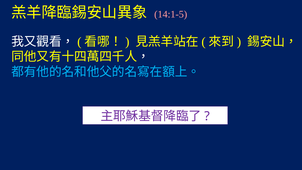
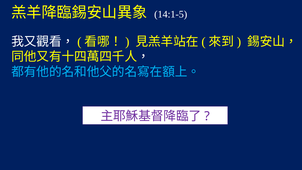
14:1-5 colour: pink -> white (171, 14)
